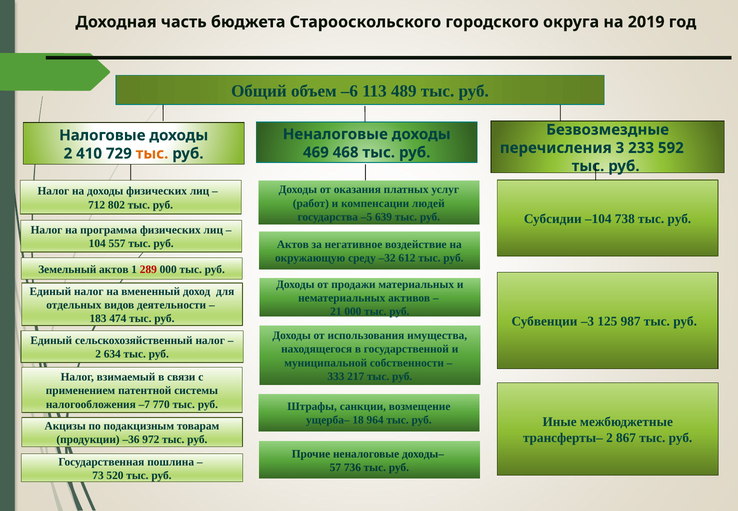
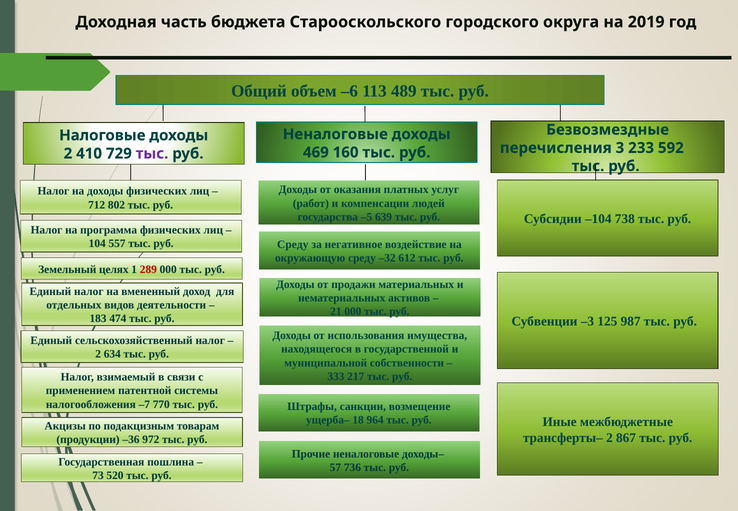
468: 468 -> 160 (346, 152)
тыс colour: orange -> purple (152, 154)
Актов: Актов -> Среду (293, 245)
Земельный актов: актов -> целях (114, 269)
